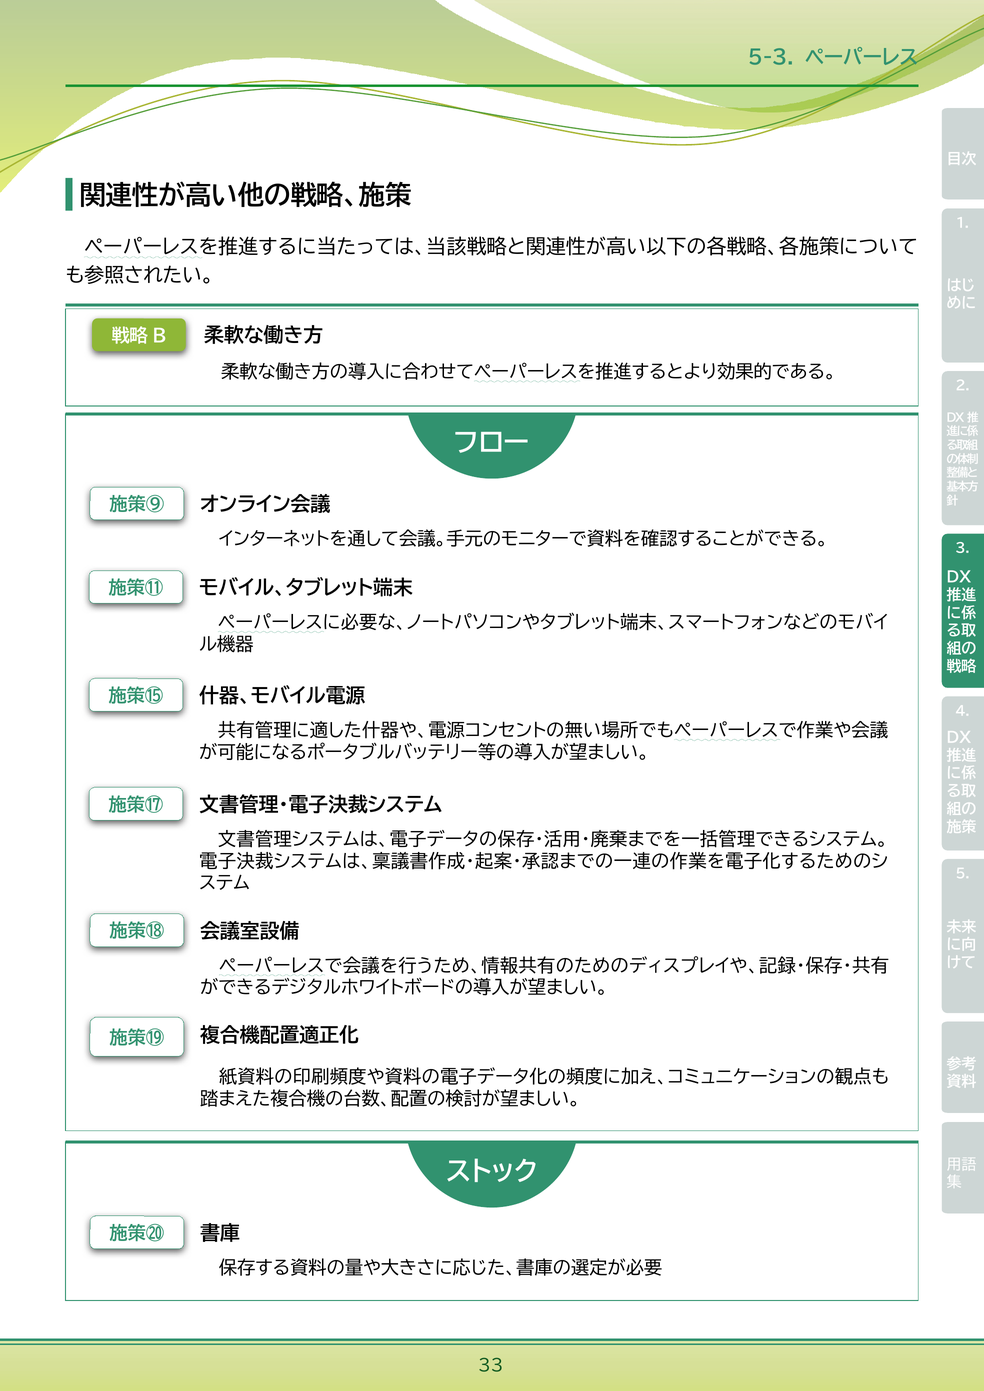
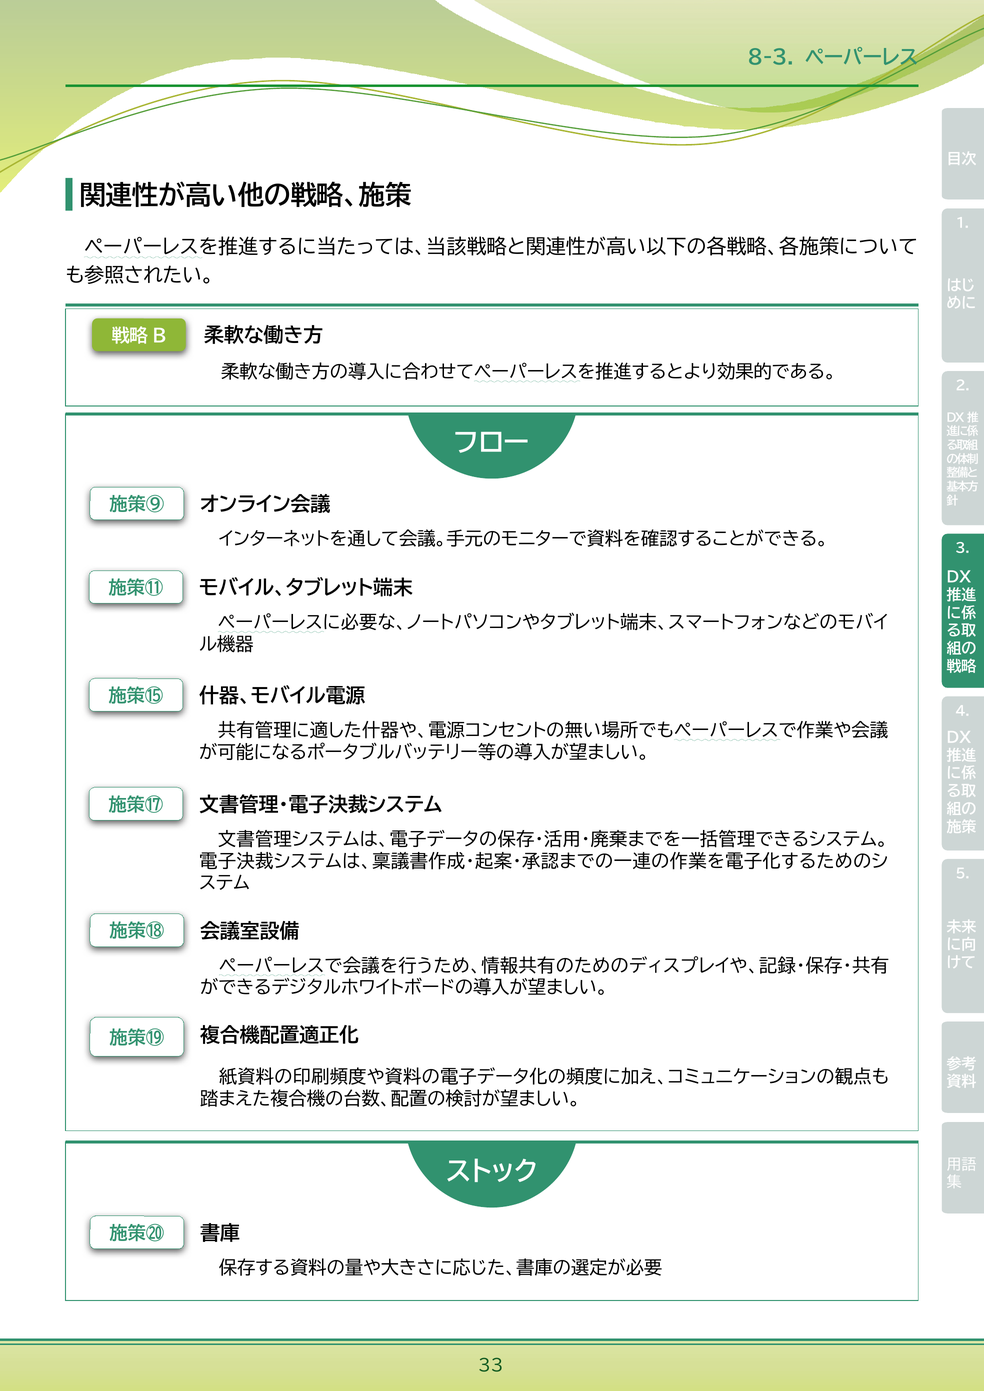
5-3: 5-3 -> 8-3 (771, 58)
